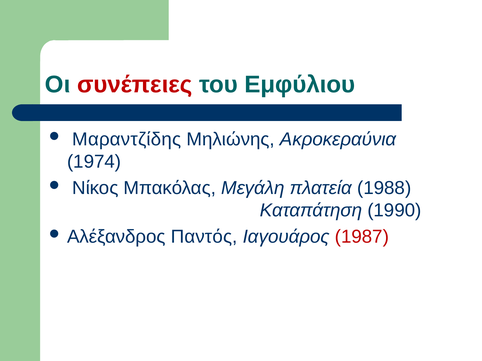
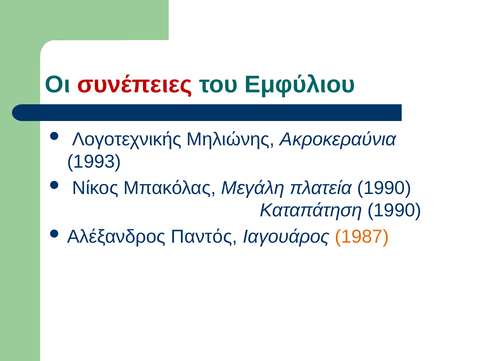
Μαραντζίδης: Μαραντζίδης -> Λογοτεχνικής (127, 139)
1974: 1974 -> 1993 (94, 162)
πλατεία 1988: 1988 -> 1990 (384, 188)
1987 colour: red -> orange (362, 237)
